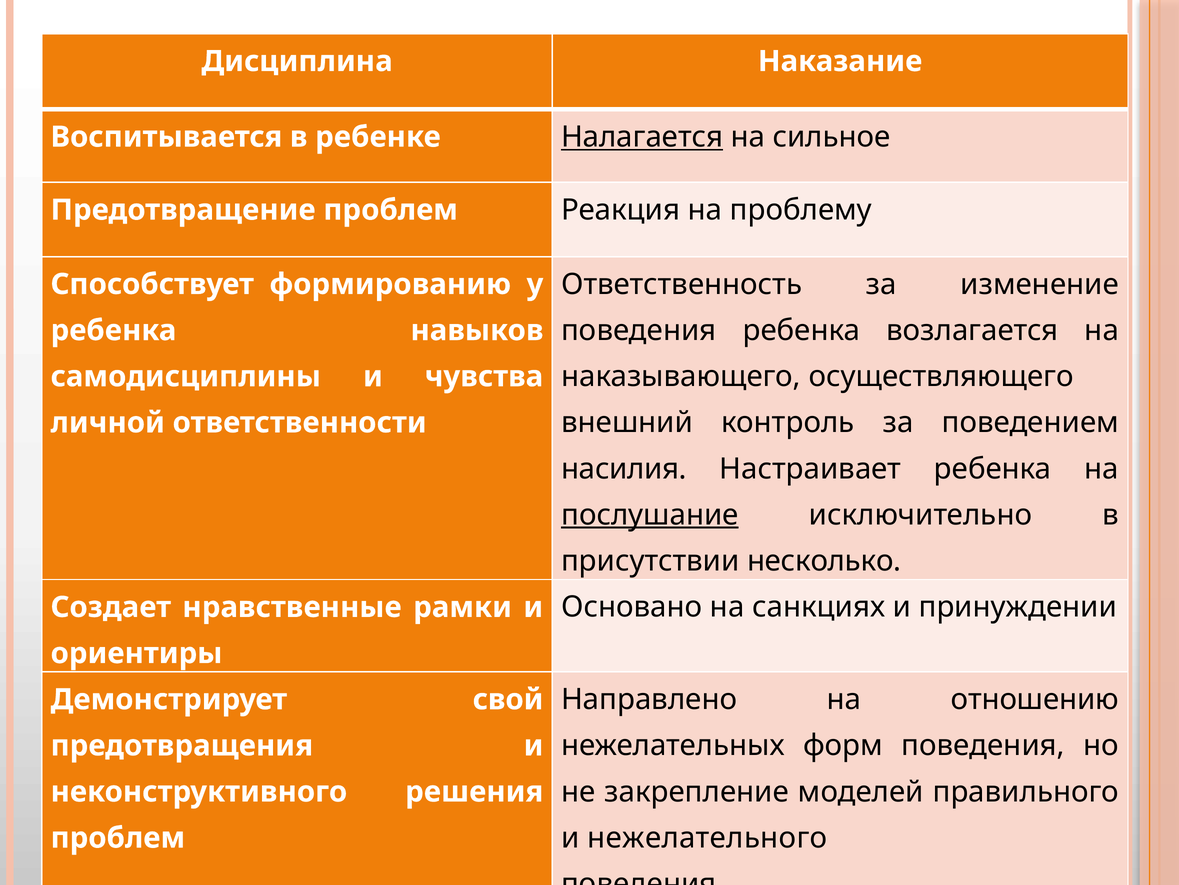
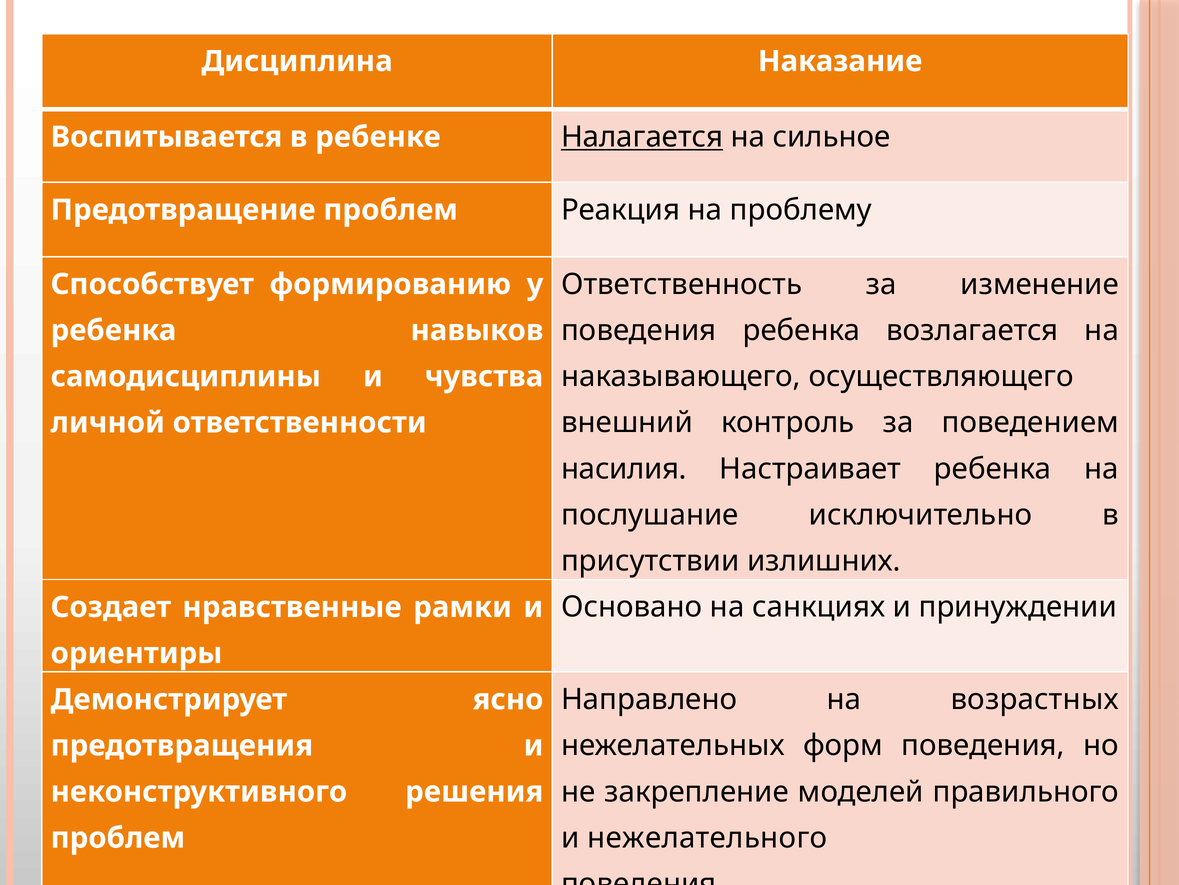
послушание underline: present -> none (650, 515)
несколько: несколько -> излишних (824, 561)
отношению: отношению -> возрастных (1035, 699)
свой: свой -> ясно (508, 699)
